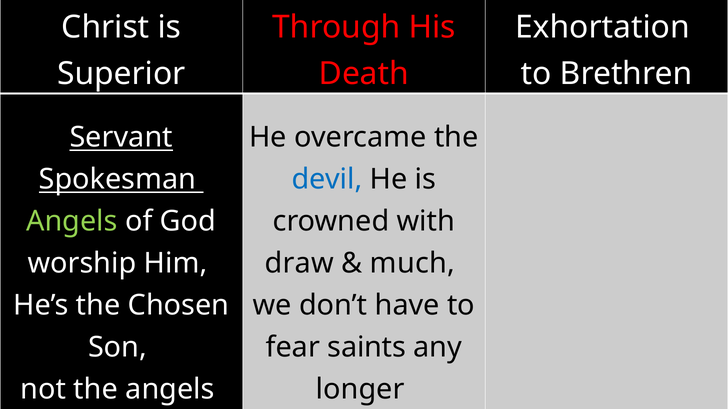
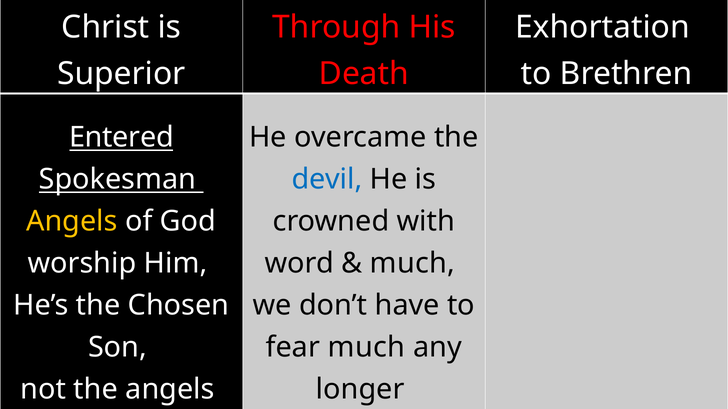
Servant: Servant -> Entered (121, 137)
Angels colour: light green -> yellow (72, 221)
draw: draw -> word (299, 263)
fear saints: saints -> much (366, 348)
